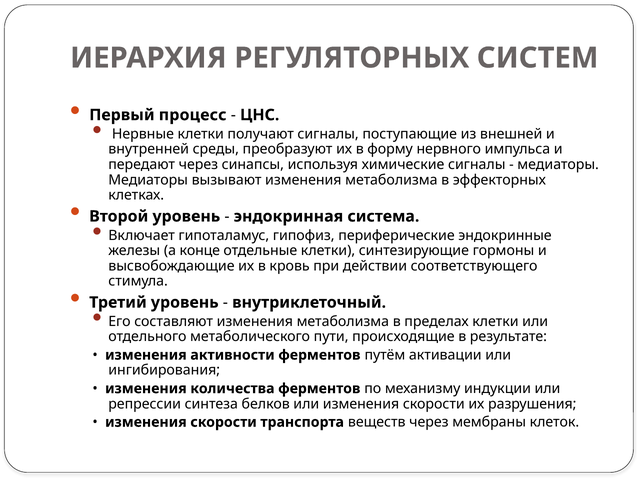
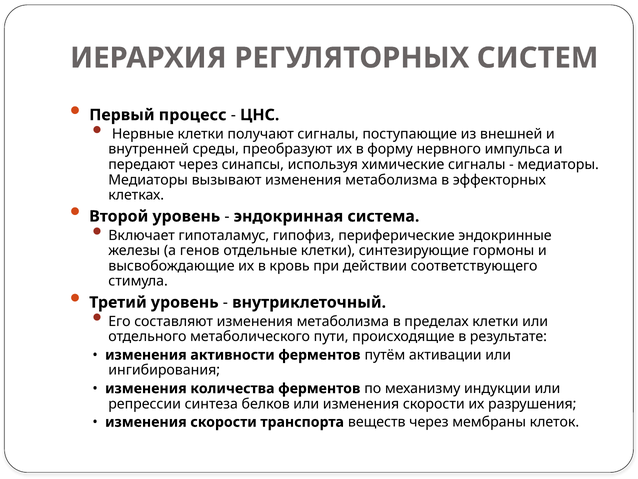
конце: конце -> генов (200, 250)
